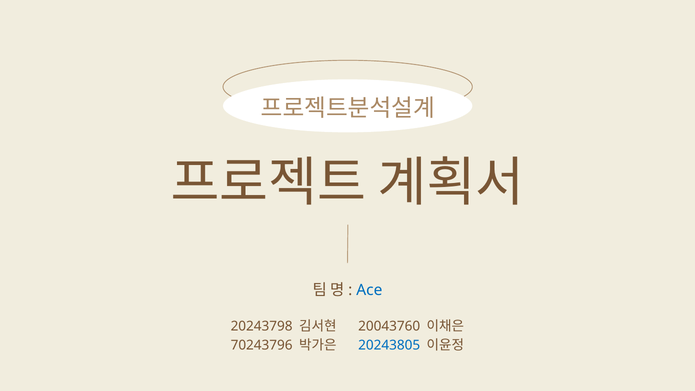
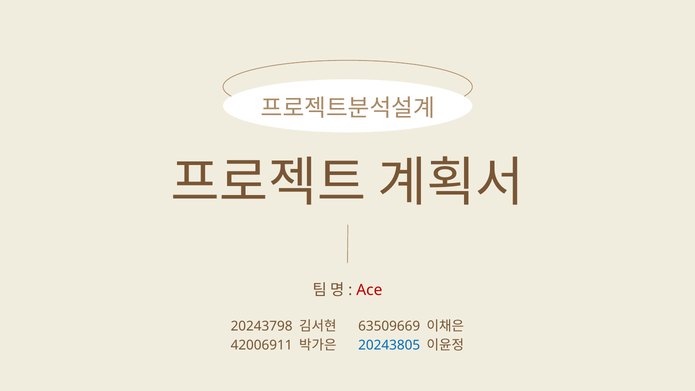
Ace colour: blue -> red (369, 290)
20043760: 20043760 -> 63509669 (389, 326)
70243796: 70243796 -> 42006911 (262, 345)
